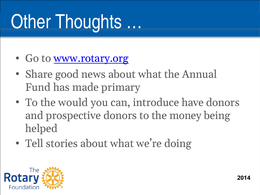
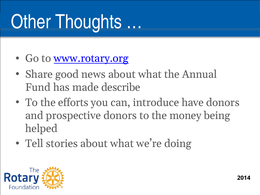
primary: primary -> describe (121, 87)
would: would -> efforts (73, 102)
